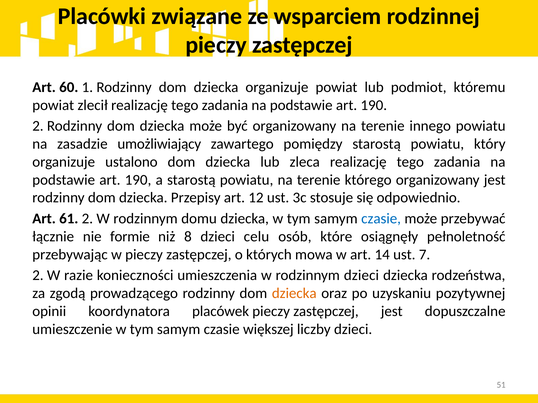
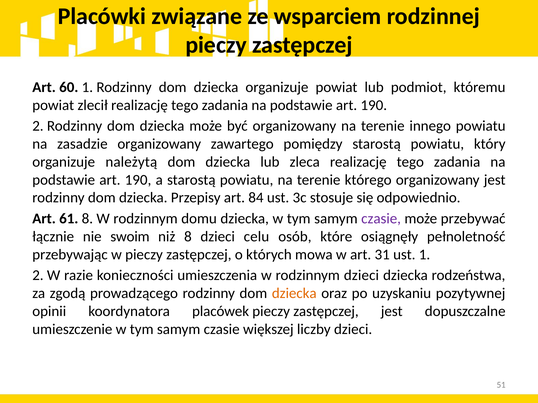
zasadzie umożliwiający: umożliwiający -> organizowany (159, 144)
ustalono: ustalono -> należytą (131, 162)
12: 12 -> 84 (256, 198)
61 2: 2 -> 8 (87, 219)
czasie colour: blue -> purple (381, 219)
formie: formie -> swoim (130, 237)
14: 14 -> 31 (382, 255)
ust 7: 7 -> 1 (425, 255)
